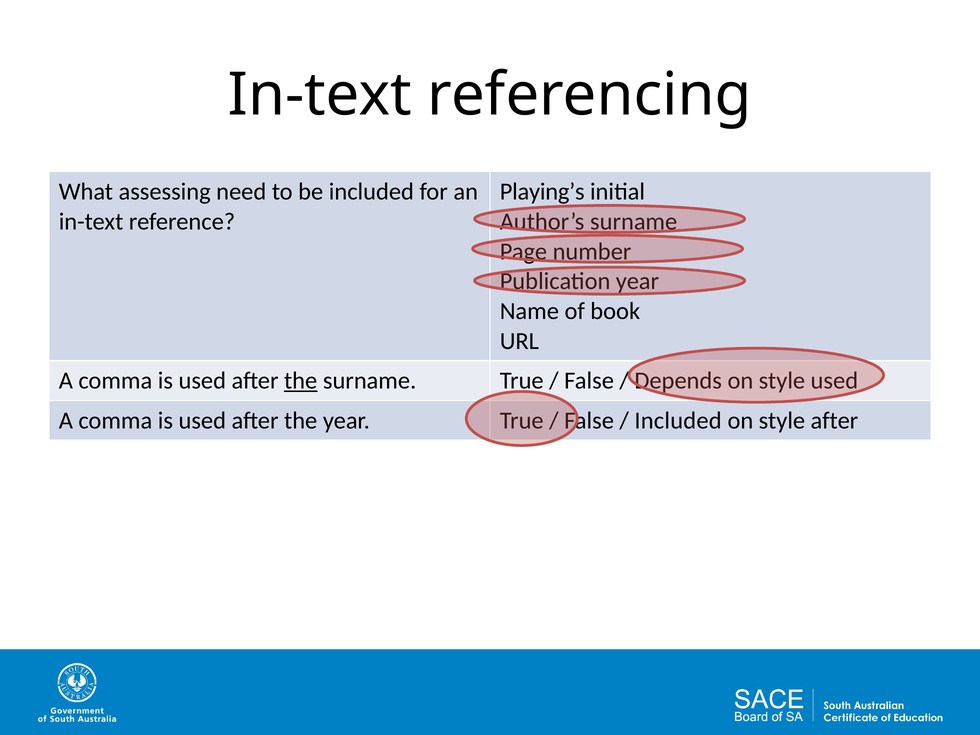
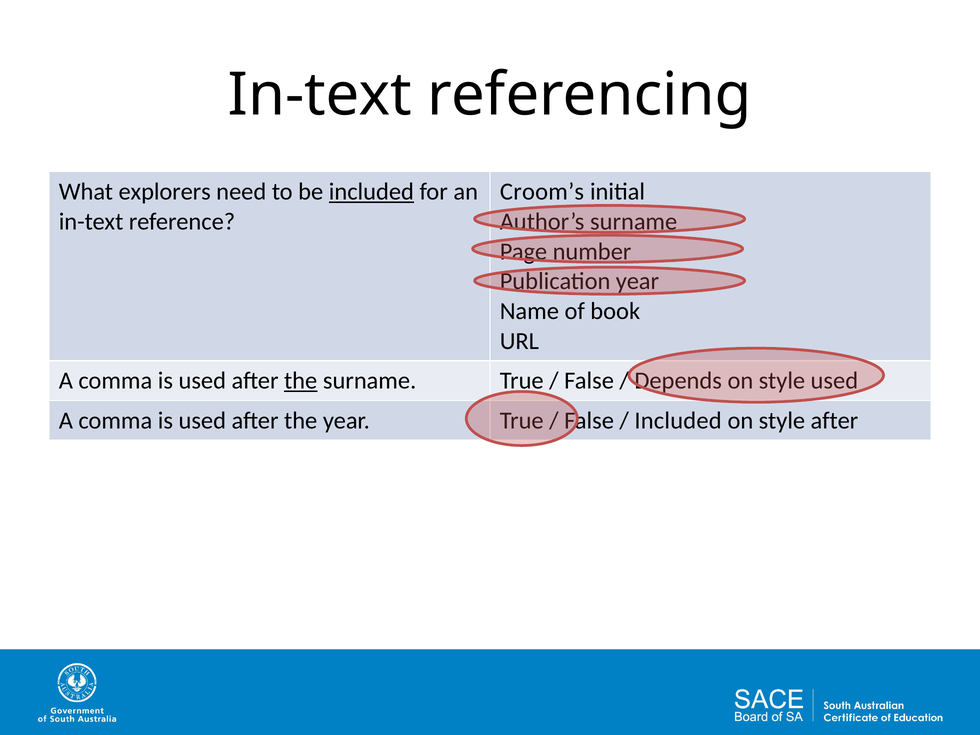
assessing: assessing -> explorers (165, 192)
included underline: none -> present (371, 192)
Playing’s: Playing’s -> Croom’s (542, 192)
